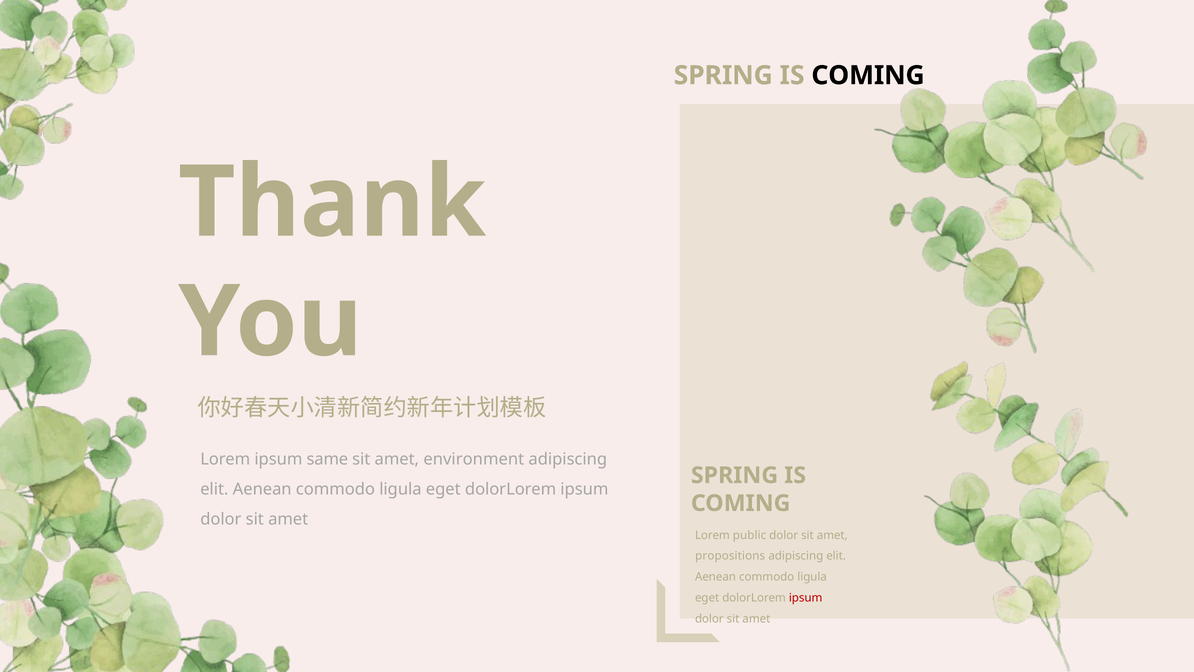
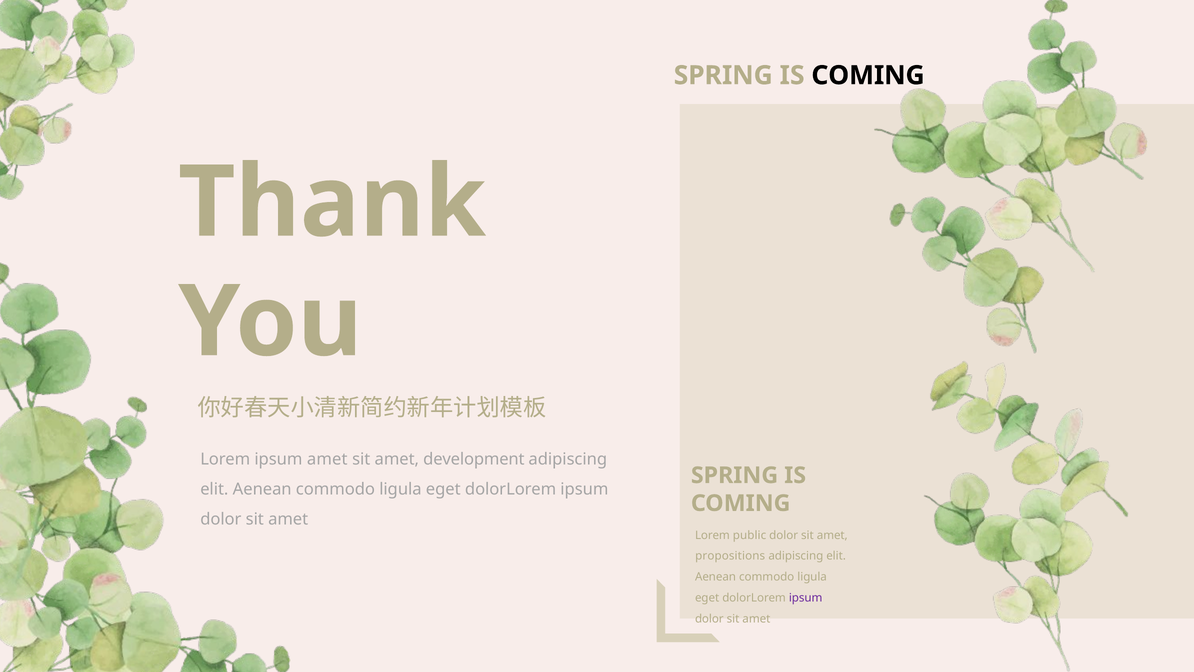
ipsum same: same -> amet (327, 459)
environment: environment -> development (474, 459)
ipsum colour: red -> purple (806, 598)
